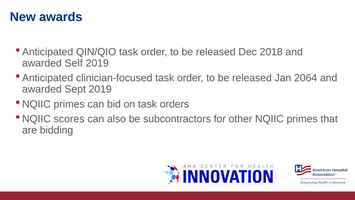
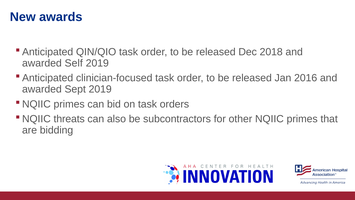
2064: 2064 -> 2016 (306, 78)
scores: scores -> threats (69, 119)
